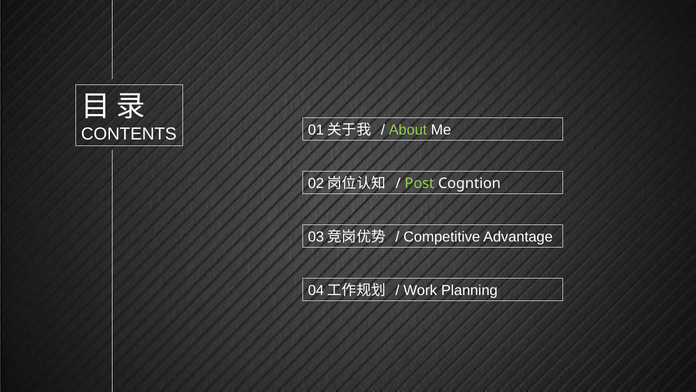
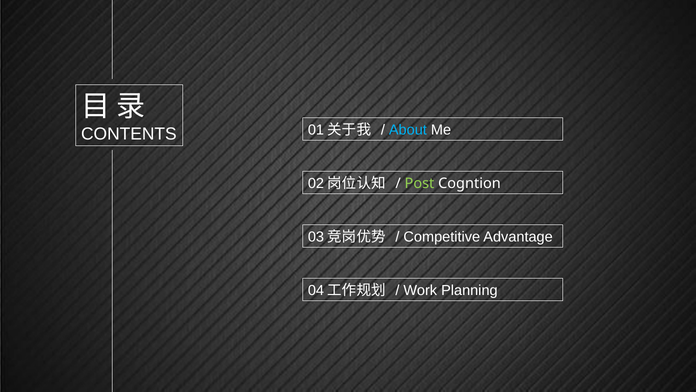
About colour: light green -> light blue (408, 130)
